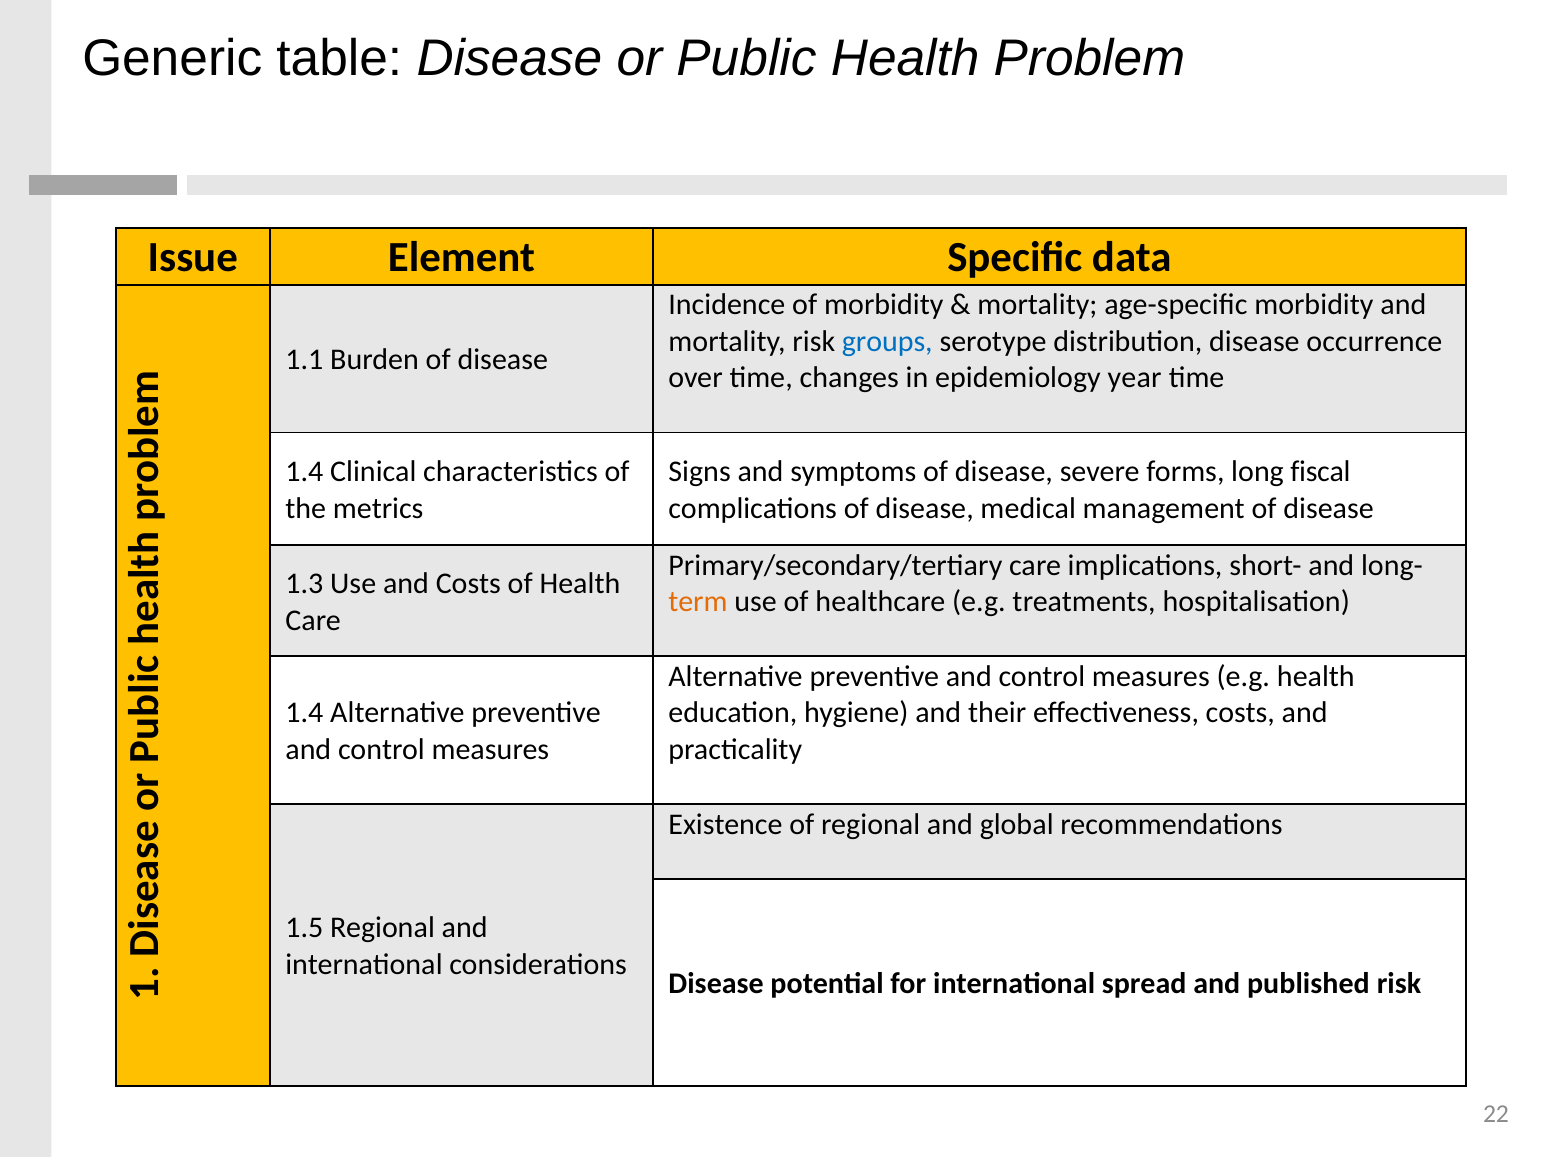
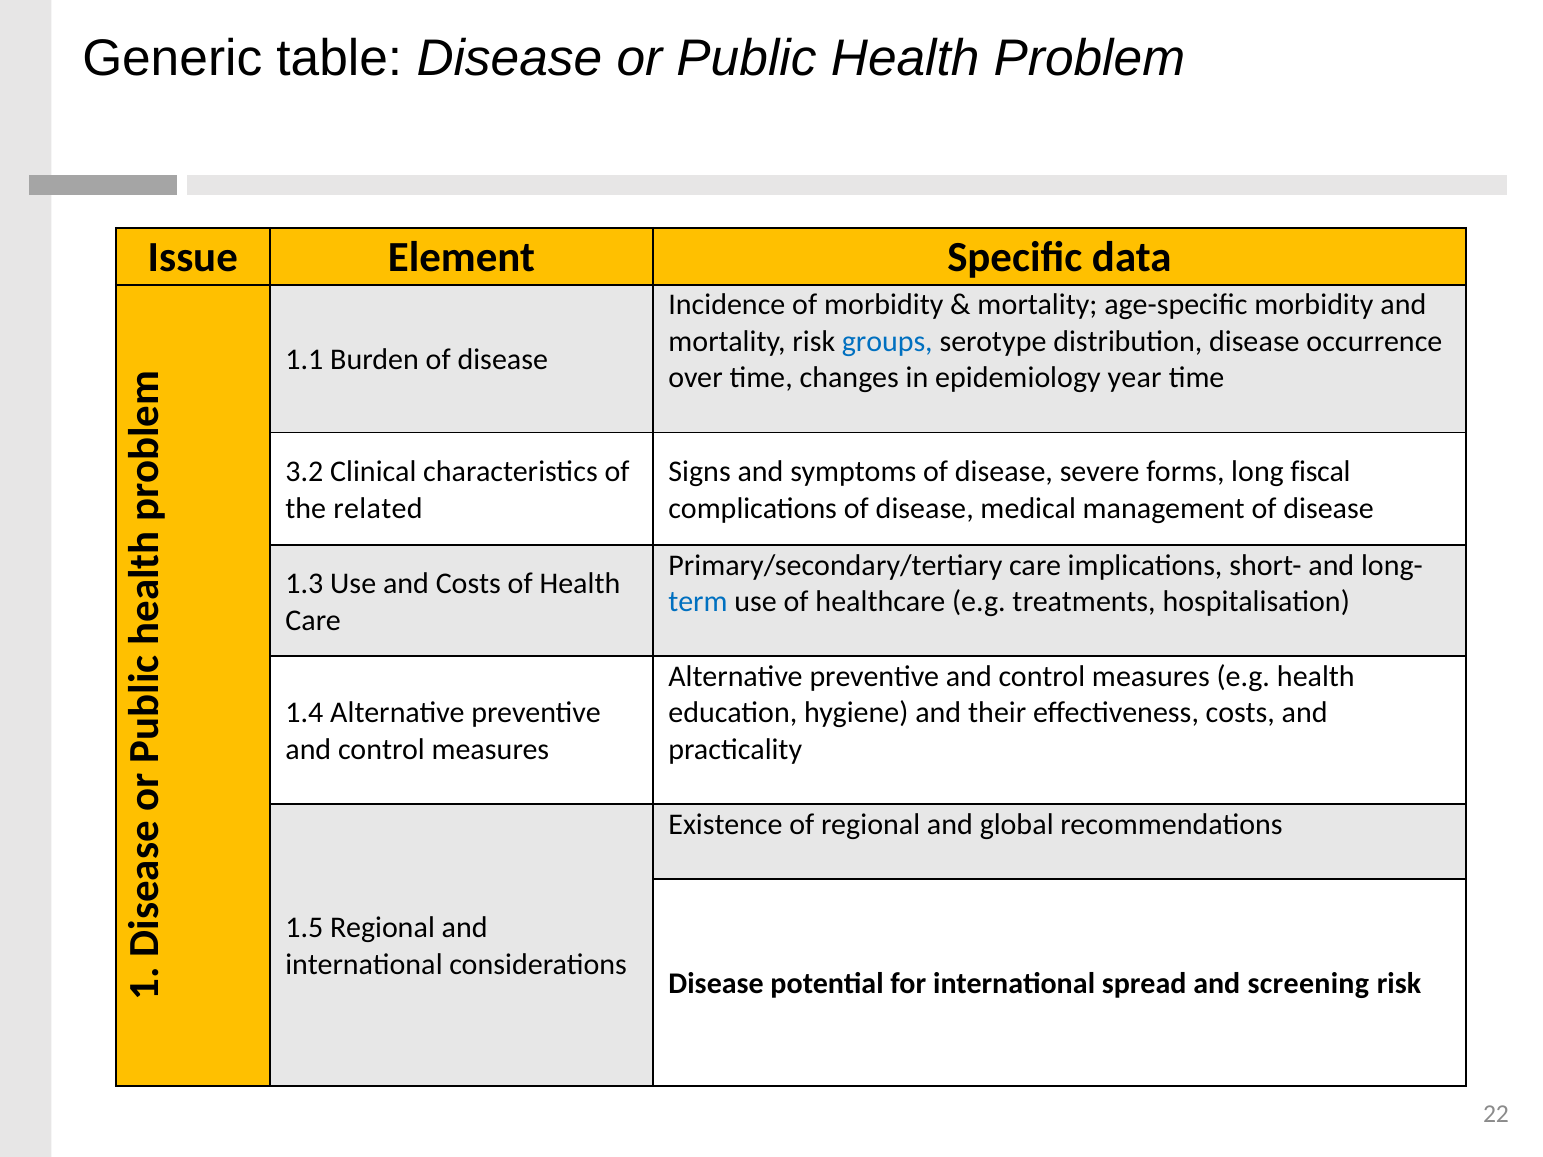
1.4: 1.4 -> 3.2 (304, 472)
metrics: metrics -> related (378, 508)
term colour: orange -> blue (698, 602)
published: published -> screening (1308, 984)
